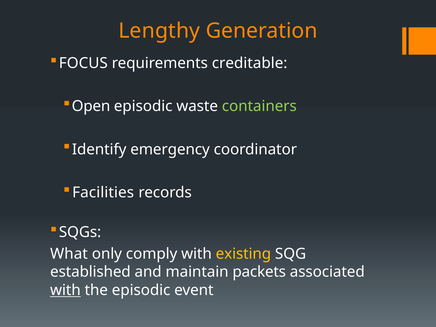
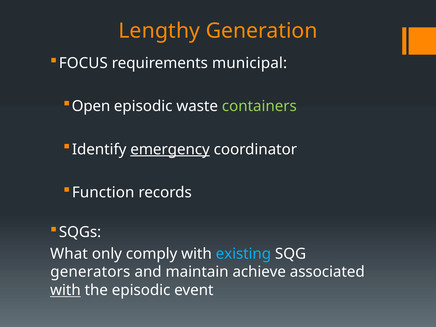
creditable: creditable -> municipal (250, 63)
emergency underline: none -> present (170, 149)
Facilities: Facilities -> Function (103, 193)
existing colour: yellow -> light blue (243, 254)
established: established -> generators (90, 272)
packets: packets -> achieve (259, 272)
